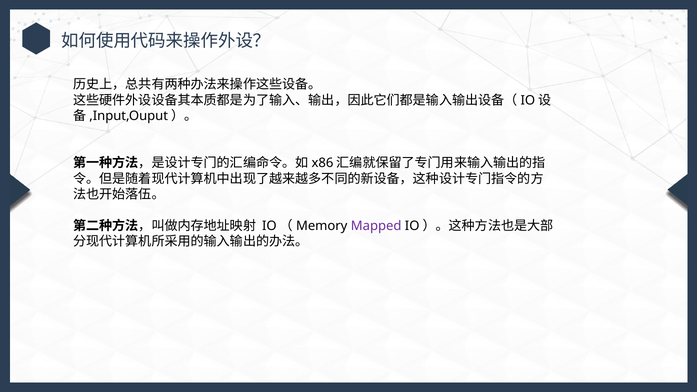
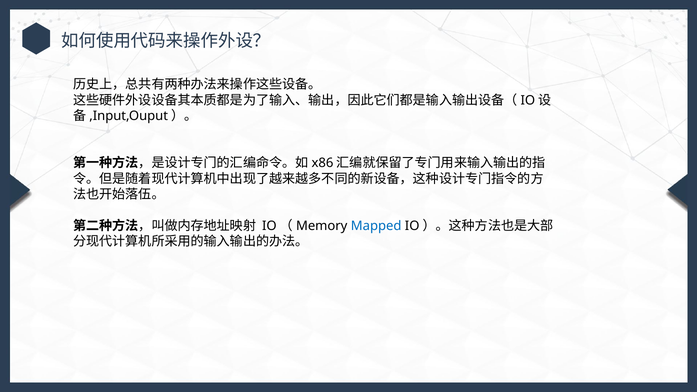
Mapped colour: purple -> blue (376, 226)
